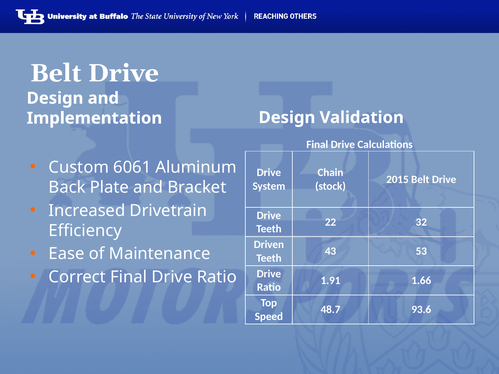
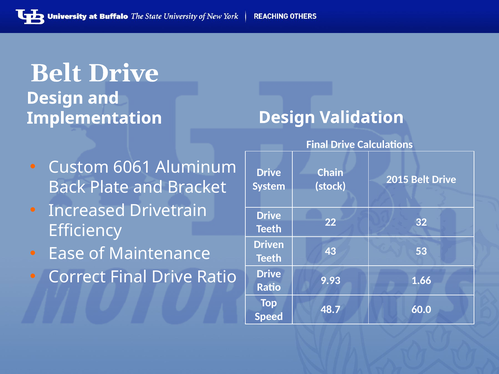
1.91: 1.91 -> 9.93 (331, 281)
93.6: 93.6 -> 60.0 (421, 310)
